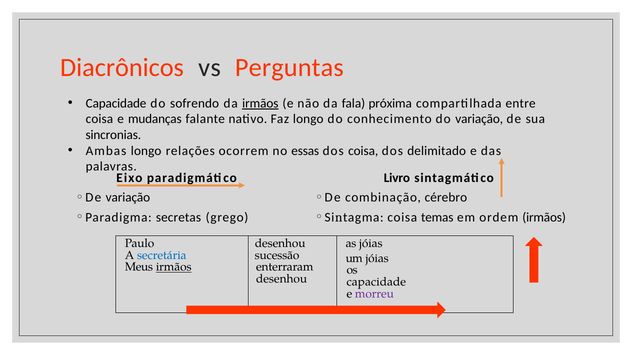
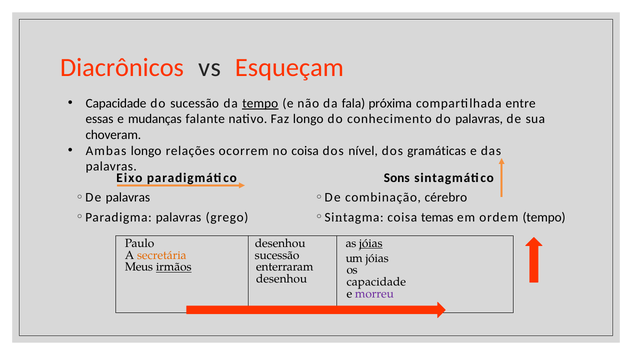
Perguntas: Perguntas -> Esqueçam (289, 68)
do sofrendo: sofrendo -> sucessão (195, 104)
da irmãos: irmãos -> tempo (260, 104)
coisa: coisa -> essas (100, 119)
do variação: variação -> palavras (479, 119)
sincronias: sincronias -> choveram (113, 135)
no essas: essas -> coisa (305, 151)
dos coisa: coisa -> nível (363, 151)
delimitado: delimitado -> gramáticas (437, 151)
Livro: Livro -> Sons (397, 178)
variação: variação -> palavras (128, 198)
secretas: secretas -> palavras (178, 217)
ordem irmãos: irmãos -> tempo (544, 217)
jóias underline: none -> present (371, 244)
secretária colour: blue -> orange (162, 256)
